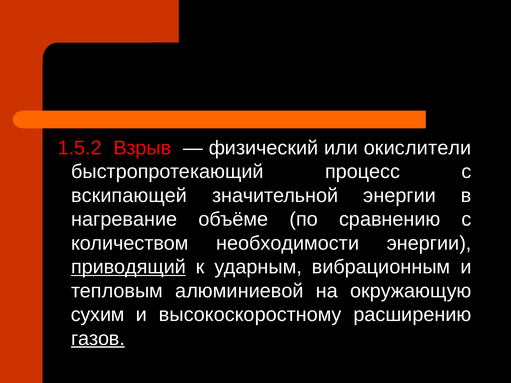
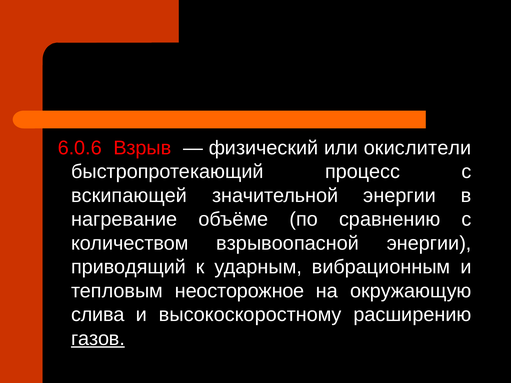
1.5.2: 1.5.2 -> 6.0.6 (80, 148)
необходимости: необходимости -> взрывоопасной (288, 243)
приводящий underline: present -> none (128, 267)
алюминиевой: алюминиевой -> неосторожное (240, 291)
сухим: сухим -> слива (98, 315)
